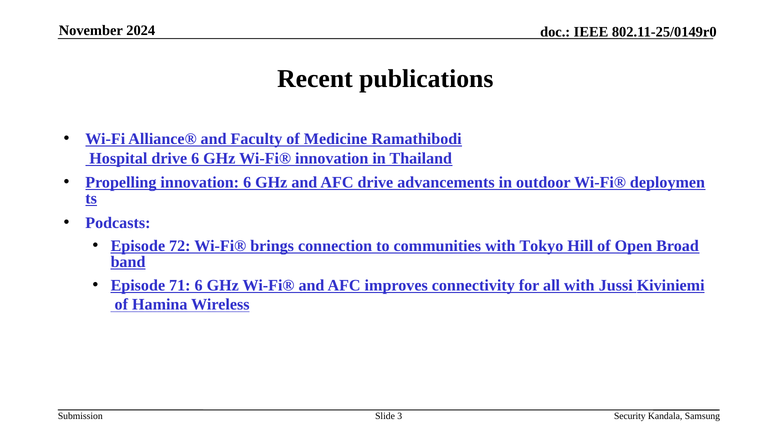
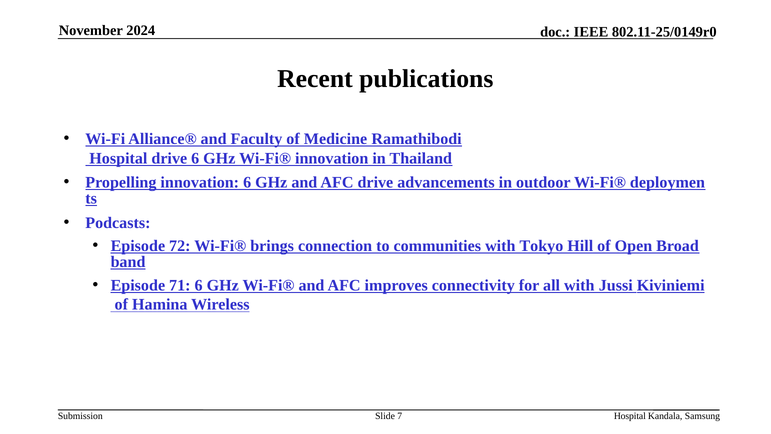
3: 3 -> 7 (400, 416)
Security: Security -> Hospital (630, 416)
